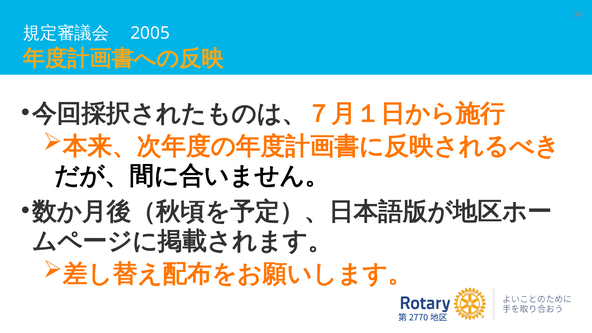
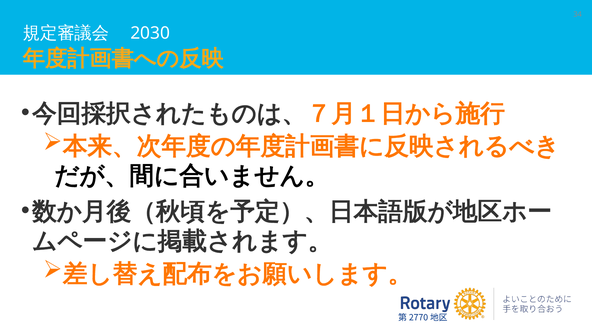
2005: 2005 -> 2030 (150, 33)
